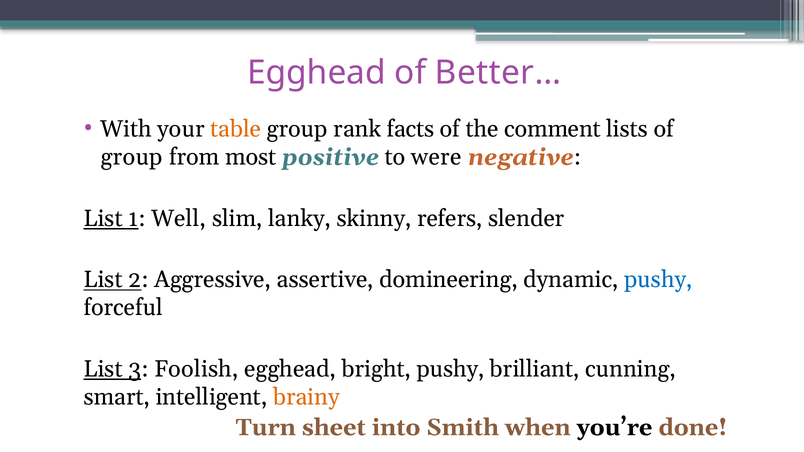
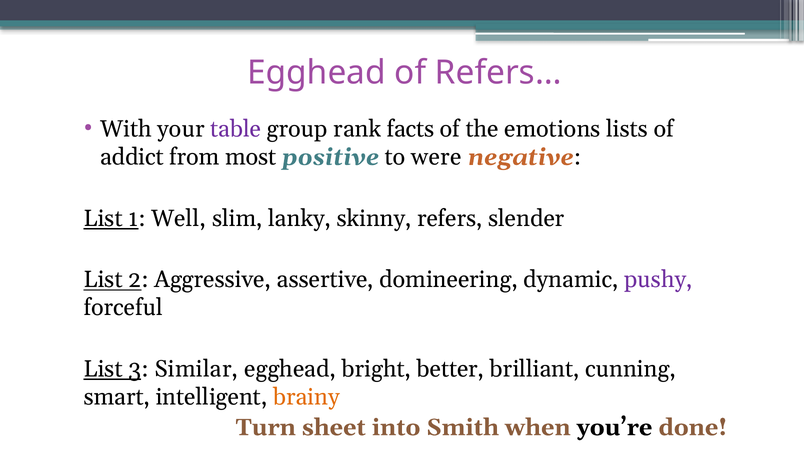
Better…: Better… -> Refers… (498, 73)
table colour: orange -> purple (236, 129)
comment: comment -> emotions (552, 129)
group: group -> addict (132, 157)
pushy colour: blue -> purple (658, 280)
Foolish: Foolish -> Similar (196, 369)
bright pushy: pushy -> better (451, 369)
